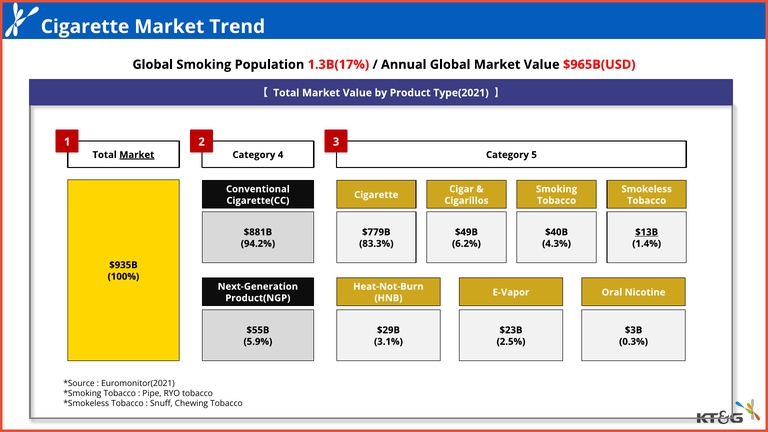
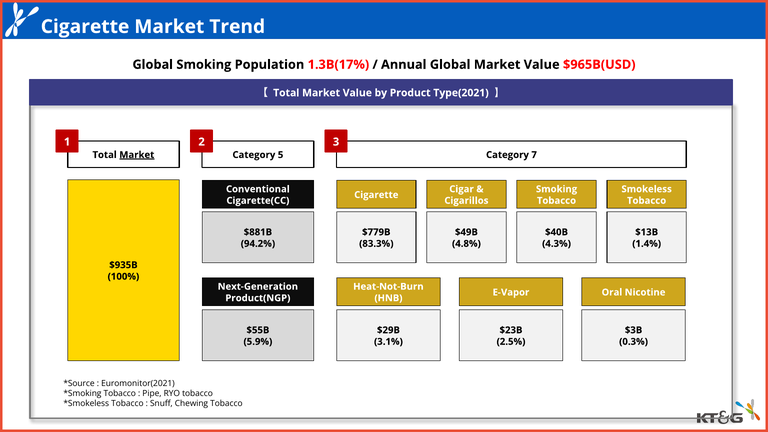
4: 4 -> 5 (281, 155)
5: 5 -> 7 (534, 155)
$13B underline: present -> none (647, 232)
6.2%: 6.2% -> 4.8% (466, 244)
